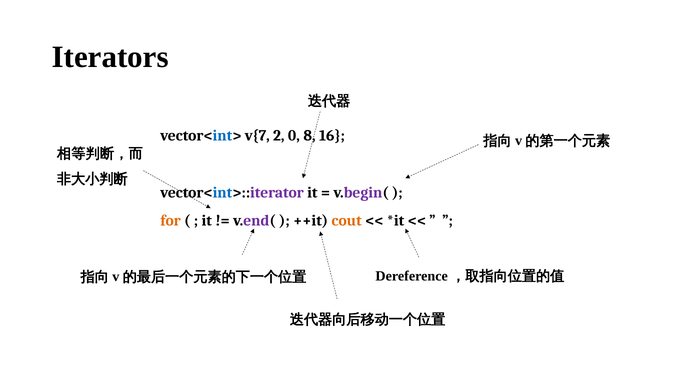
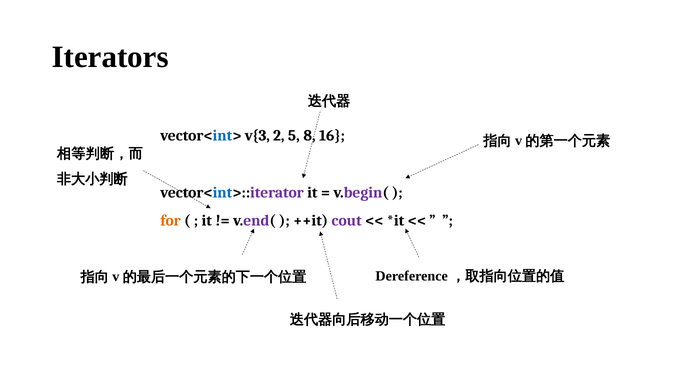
v{7: v{7 -> v{3 (257, 136)
0: 0 -> 5 (294, 136)
cout colour: orange -> purple (347, 221)
